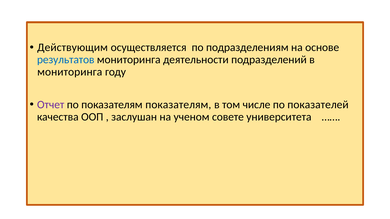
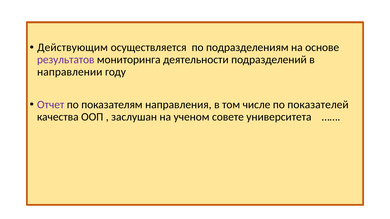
результатов colour: blue -> purple (66, 60)
мониторинга: мониторинга -> направлении (70, 72)
показателям показателям: показателям -> направления (178, 105)
